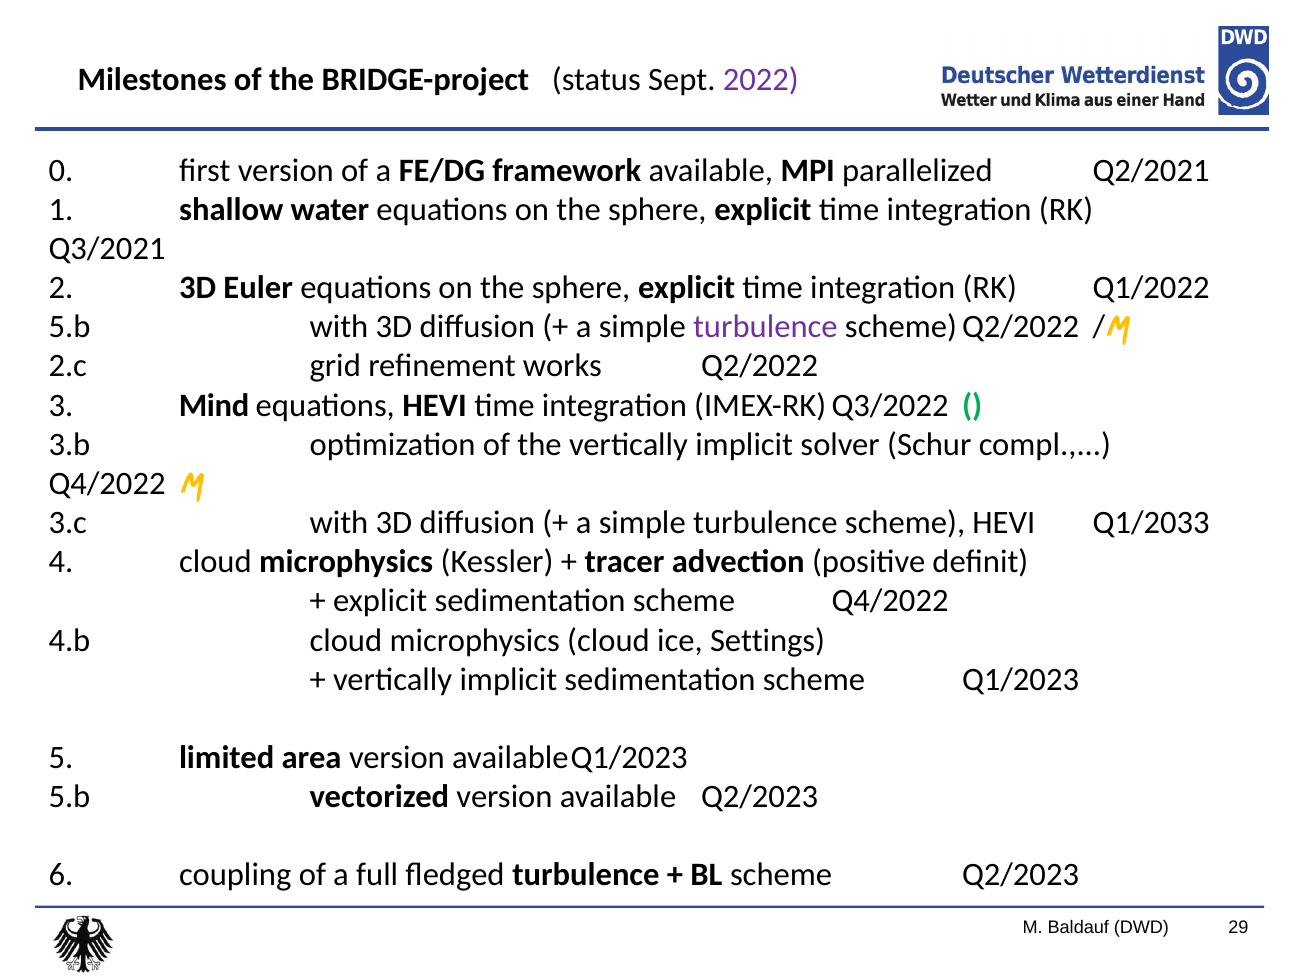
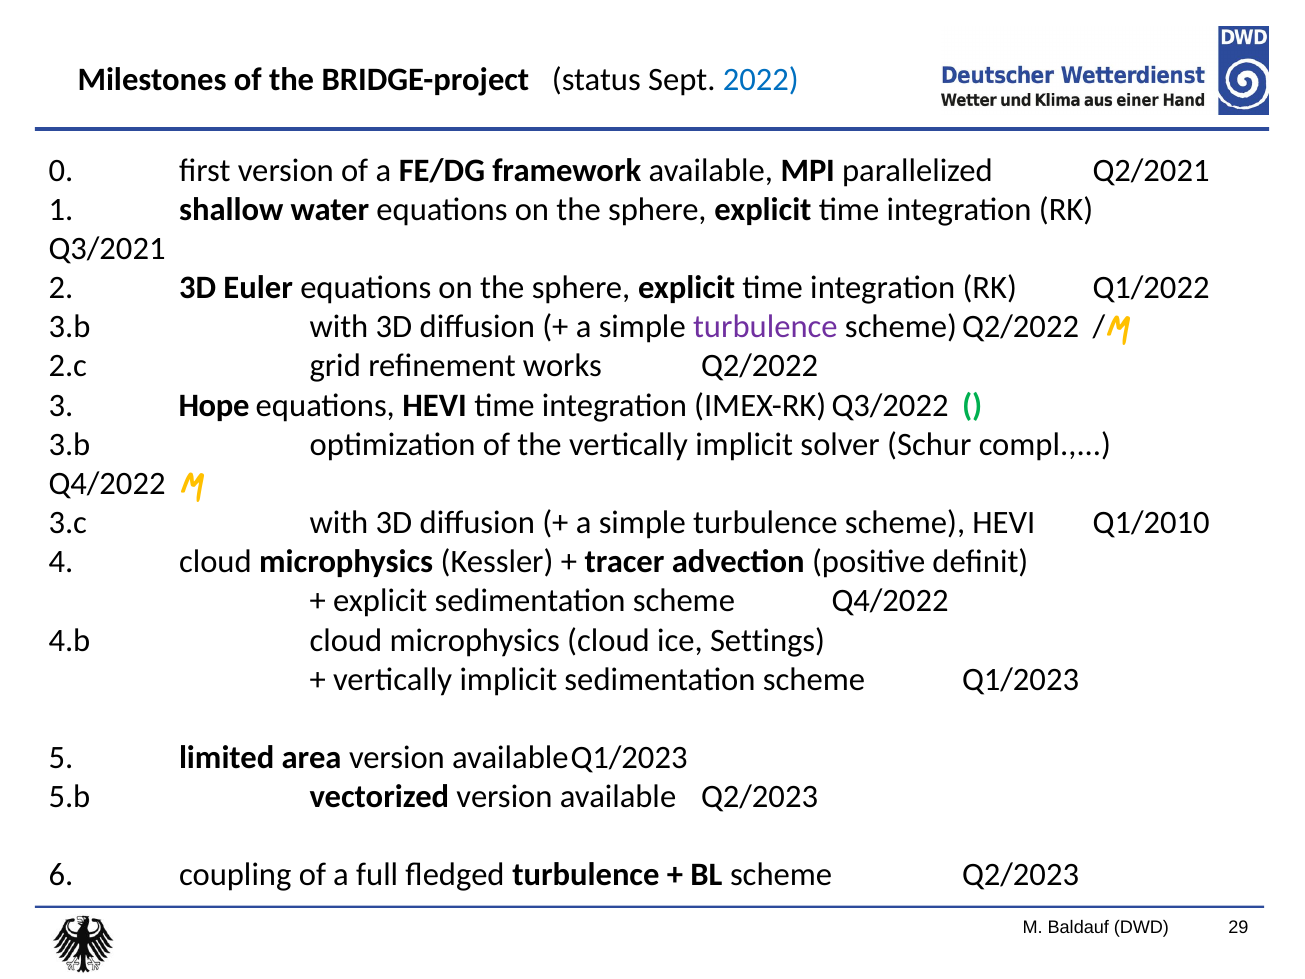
2022 colour: purple -> blue (761, 80)
5.b: 5.b -> 3.b (70, 327)
Mind: Mind -> Hope (214, 405)
Q1/2033: Q1/2033 -> Q1/2010 (1151, 523)
